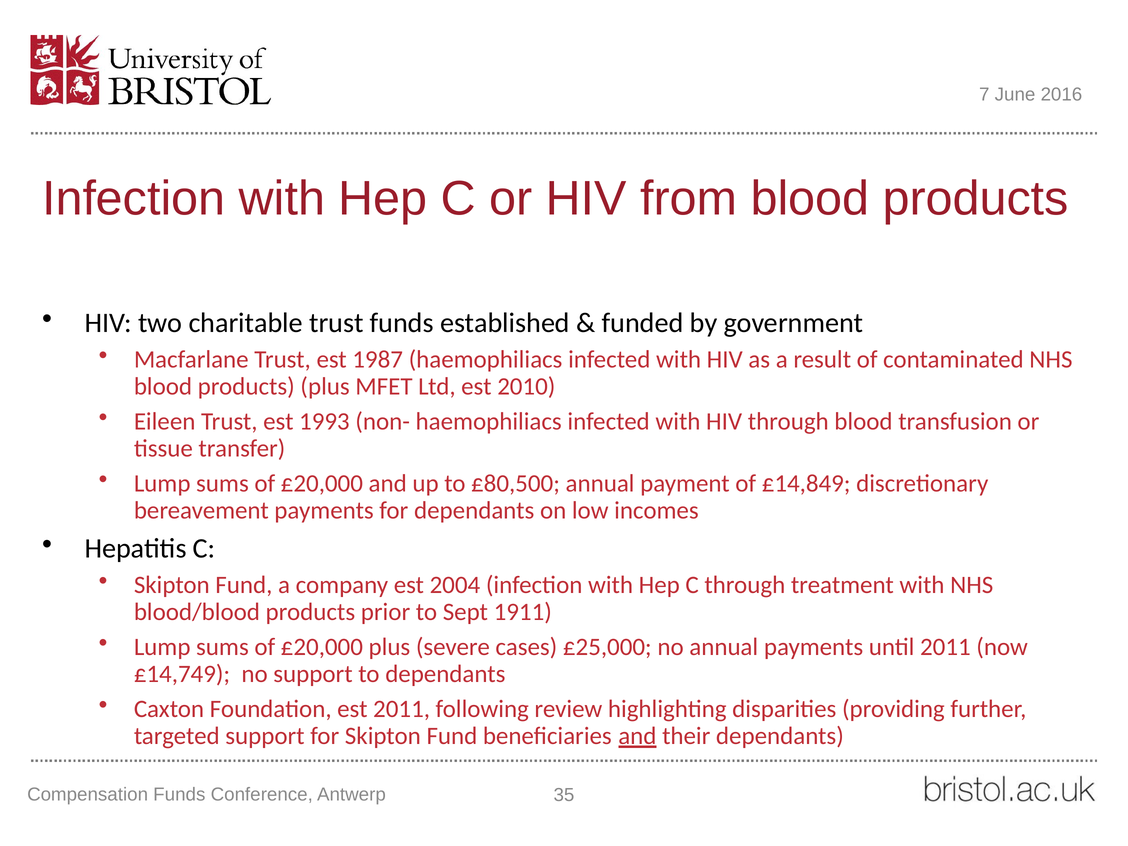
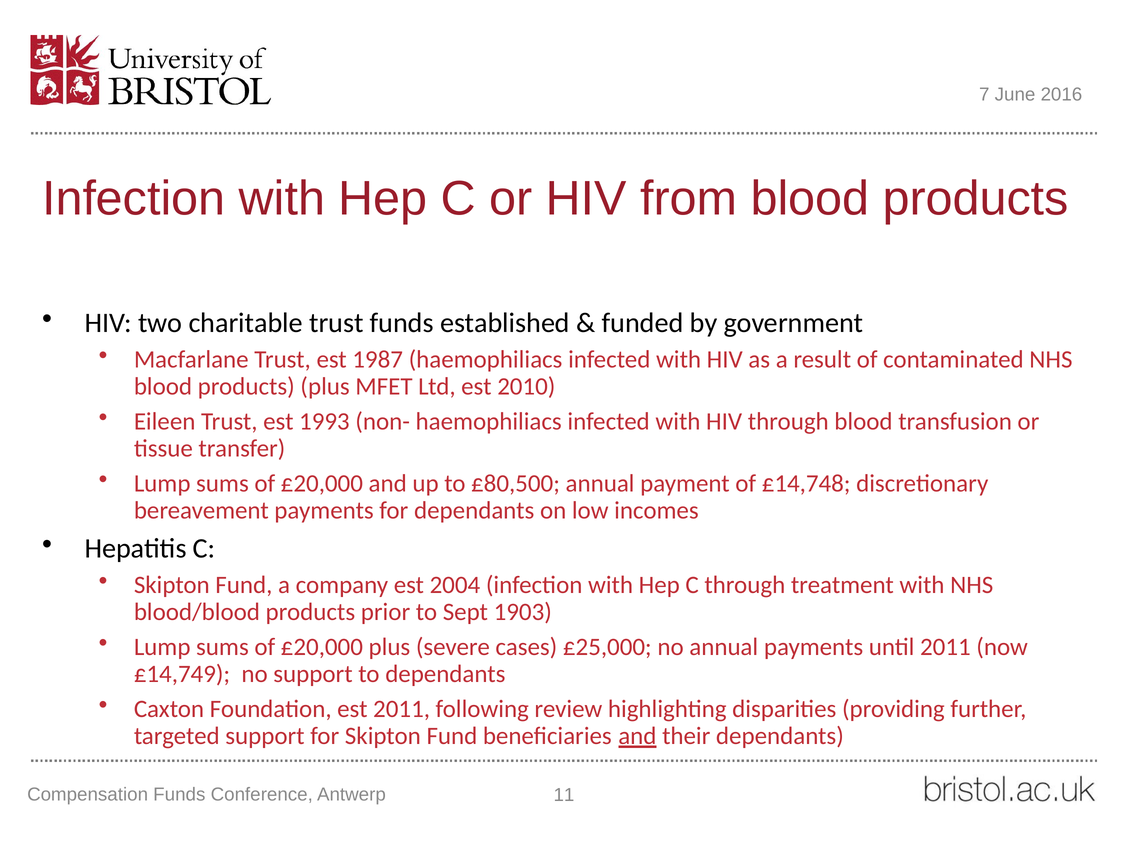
£14,849: £14,849 -> £14,748 (806, 483)
1911: 1911 -> 1903 (523, 612)
35: 35 -> 11 (564, 795)
